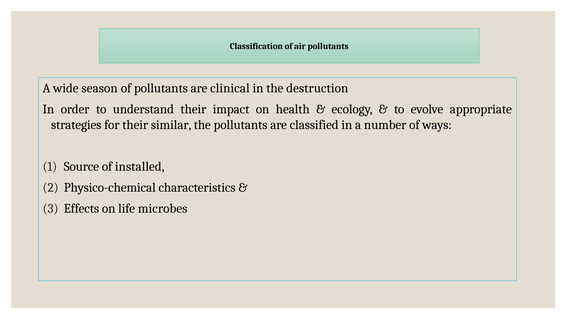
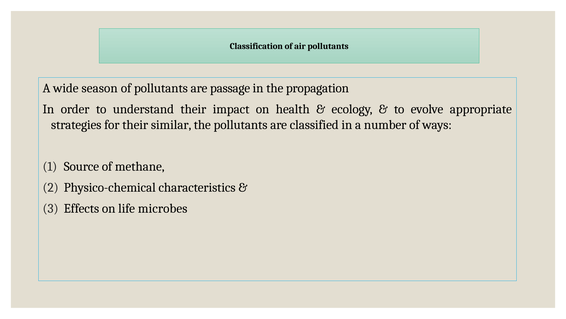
clinical: clinical -> passage (230, 88)
destruction: destruction -> propagation (317, 88)
installed: installed -> methane (140, 166)
